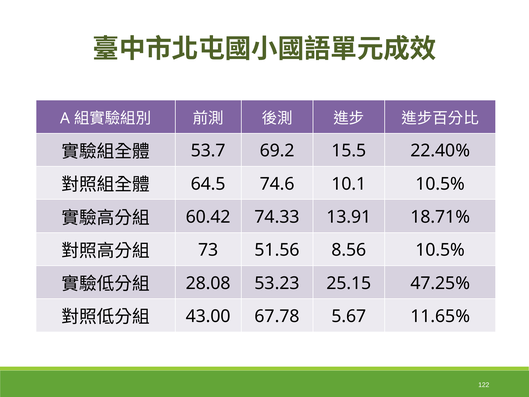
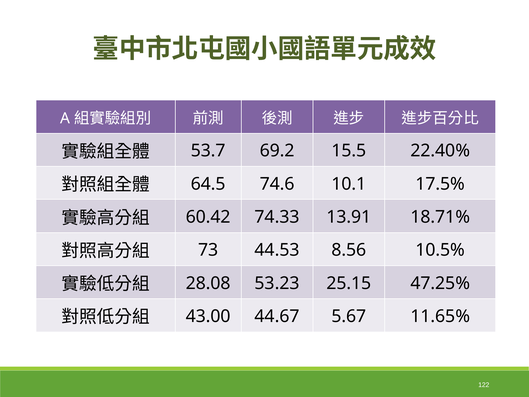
10.1 10.5%: 10.5% -> 17.5% (440, 184)
51.56: 51.56 -> 44.53 (277, 250)
67.78: 67.78 -> 44.67 (277, 316)
